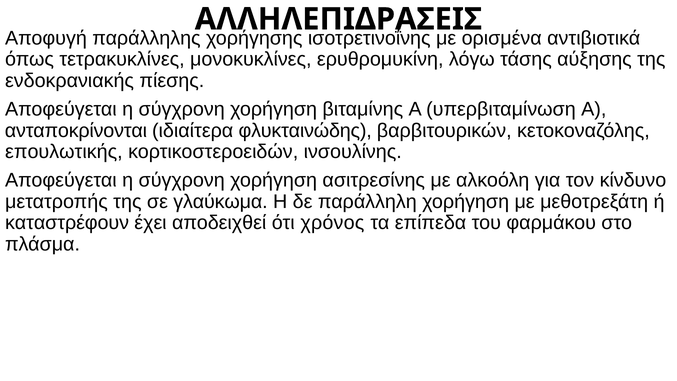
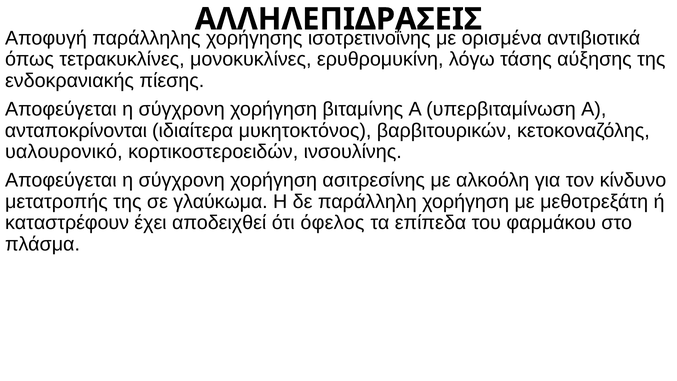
φλυκταινώδης: φλυκταινώδης -> μυκητοκτόνος (305, 130)
επουλωτικής: επουλωτικής -> υαλουρονικό (64, 152)
χρόνος: χρόνος -> όφελος (332, 223)
